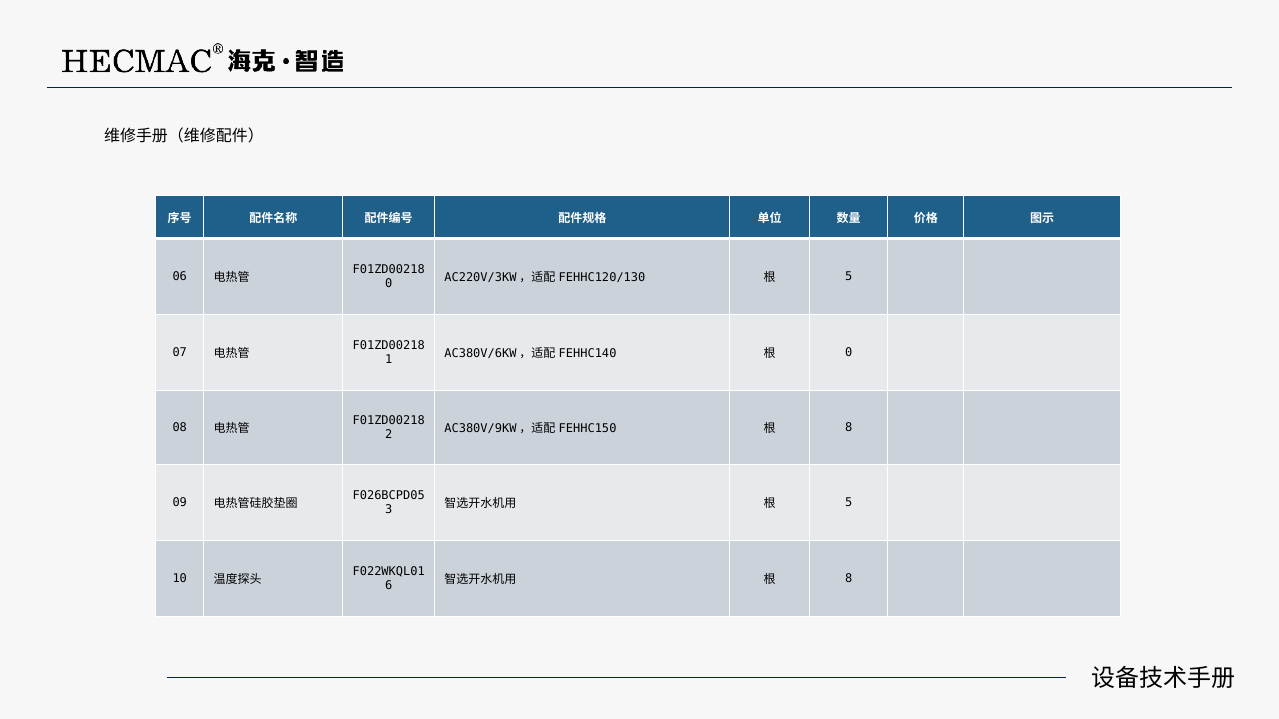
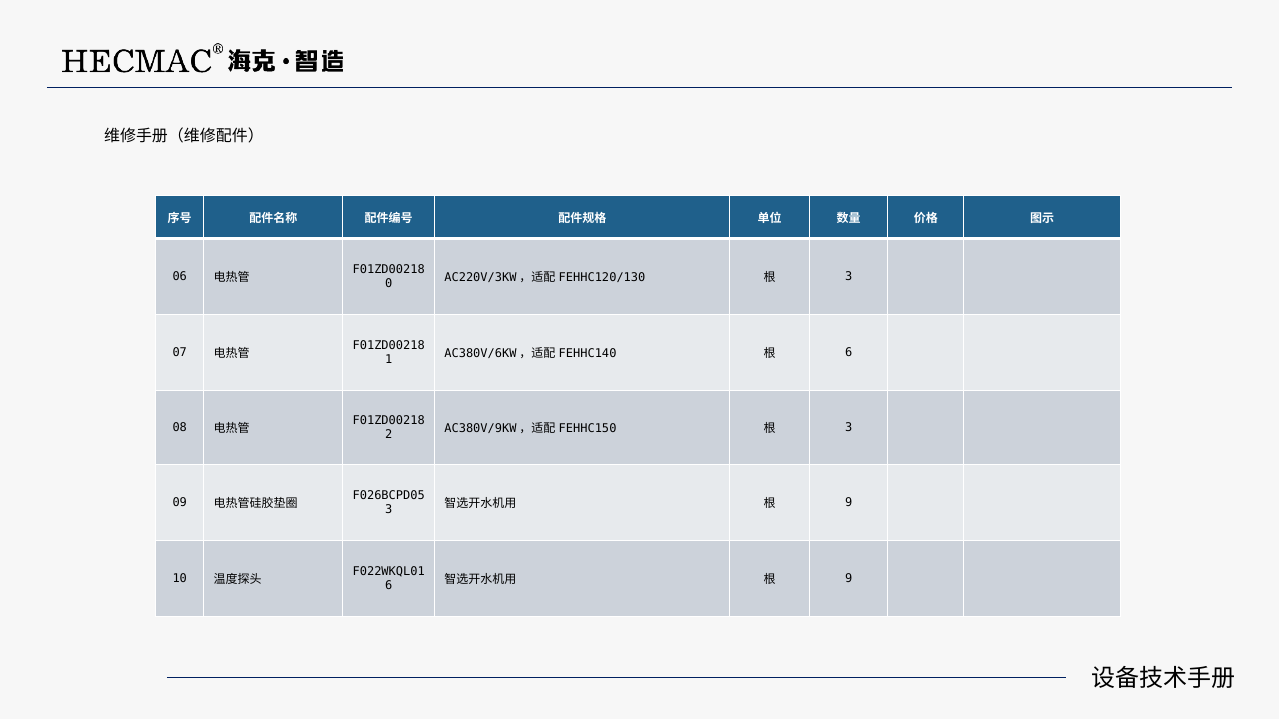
5: 5 -> 3 (849, 277)
0: 0 -> 6 (849, 353)
8: 8 -> 3 (849, 428)
5: 5 -> 9 (849, 503)
8: 8 -> 9 (849, 579)
